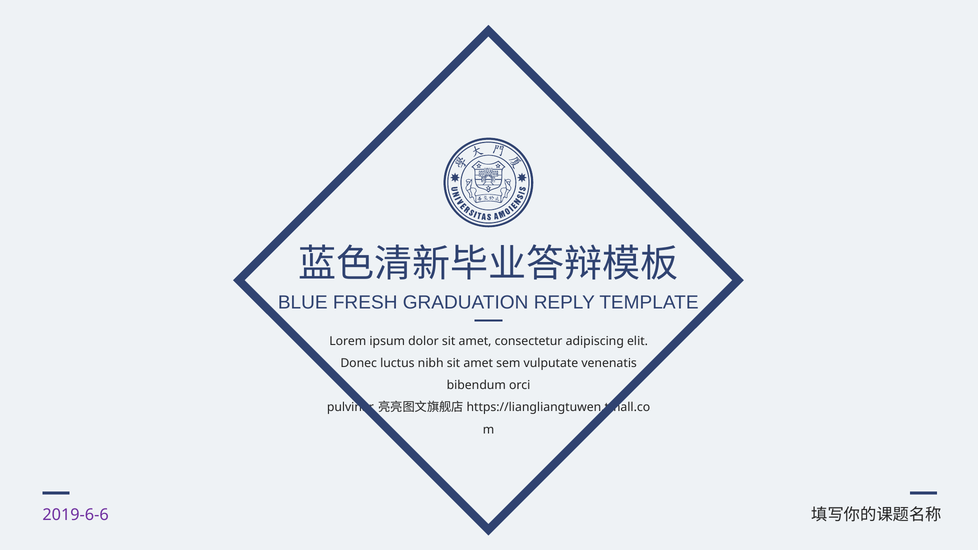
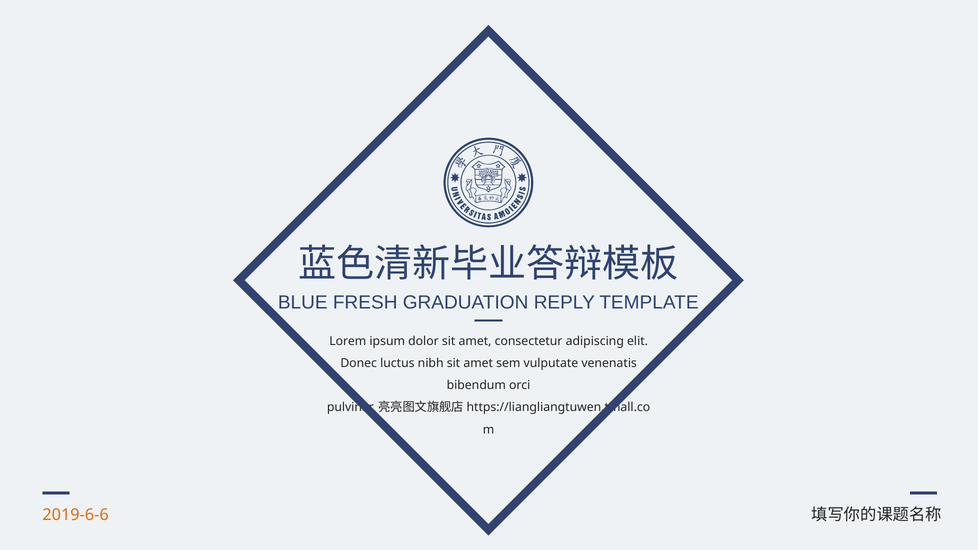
2019-6-6 colour: purple -> orange (76, 515)
